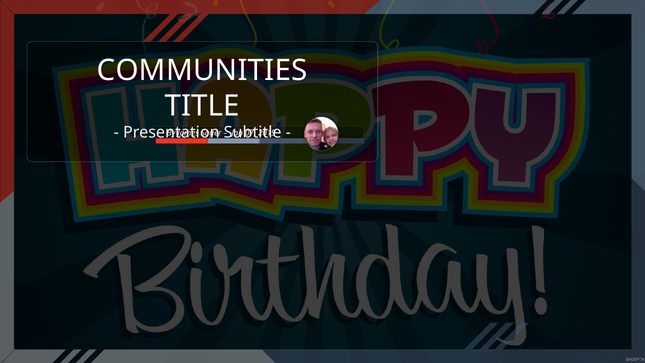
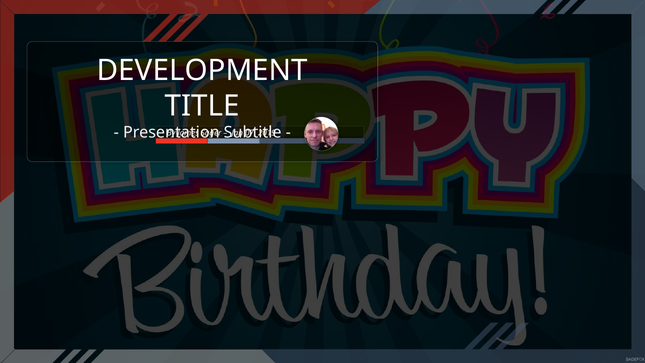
COMMUNITIES: COMMUNITIES -> DEVELOPMENT (202, 70)
